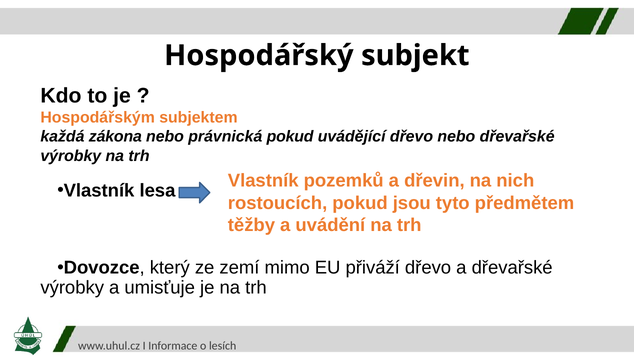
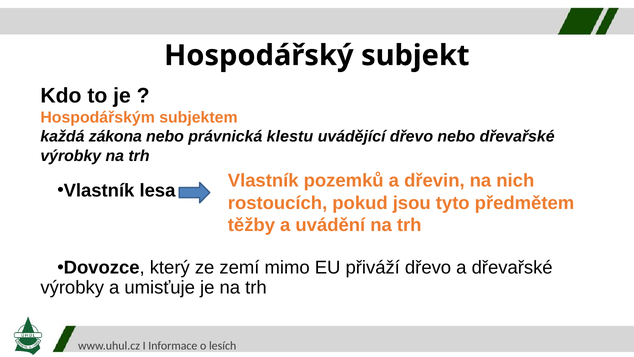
právnická pokud: pokud -> klestu (290, 137)
